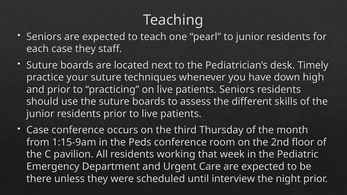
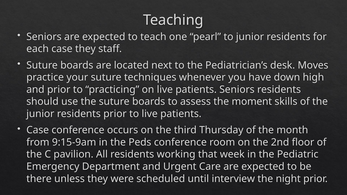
Timely: Timely -> Moves (313, 65)
different: different -> moment (252, 102)
1:15-9am: 1:15-9am -> 9:15-9am (74, 142)
